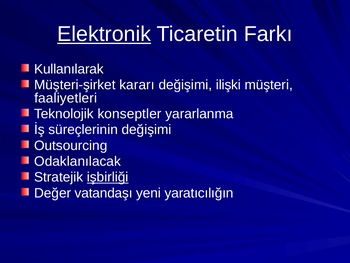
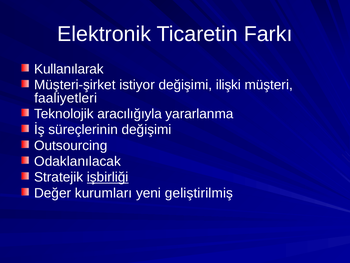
Elektronik underline: present -> none (104, 34)
kararı: kararı -> istiyor (137, 85)
konseptler: konseptler -> aracılığıyla (130, 114)
vatandaşı: vatandaşı -> kurumları (104, 193)
yaratıcılığın: yaratıcılığın -> geliştirilmiş (199, 193)
